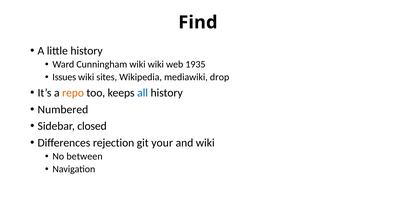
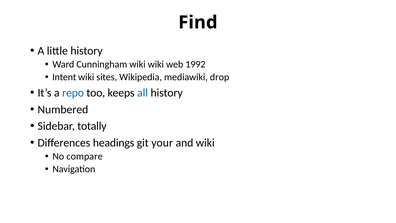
1935: 1935 -> 1992 (195, 64)
Issues: Issues -> Intent (64, 77)
repo colour: orange -> blue (73, 93)
closed: closed -> totally (92, 126)
rejection: rejection -> headings (114, 143)
between: between -> compare (85, 156)
